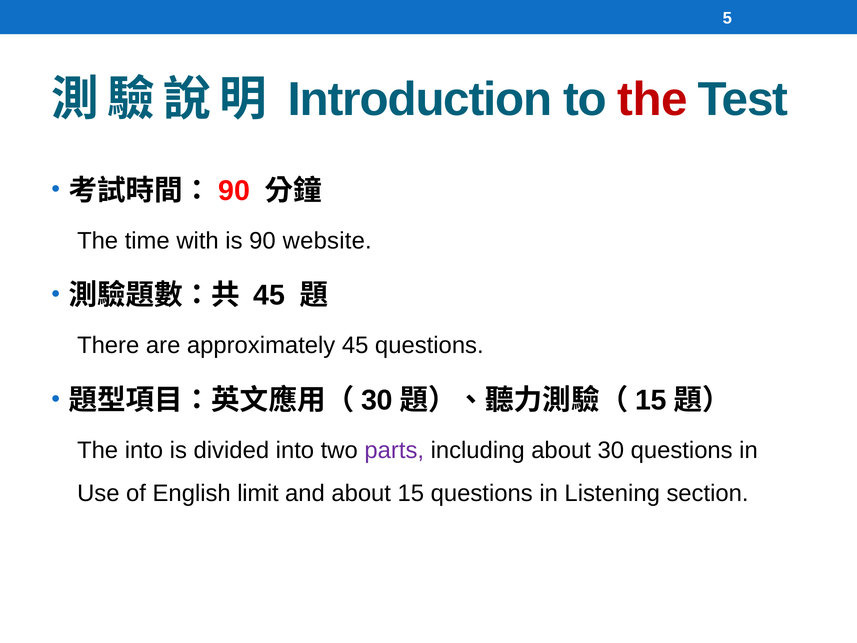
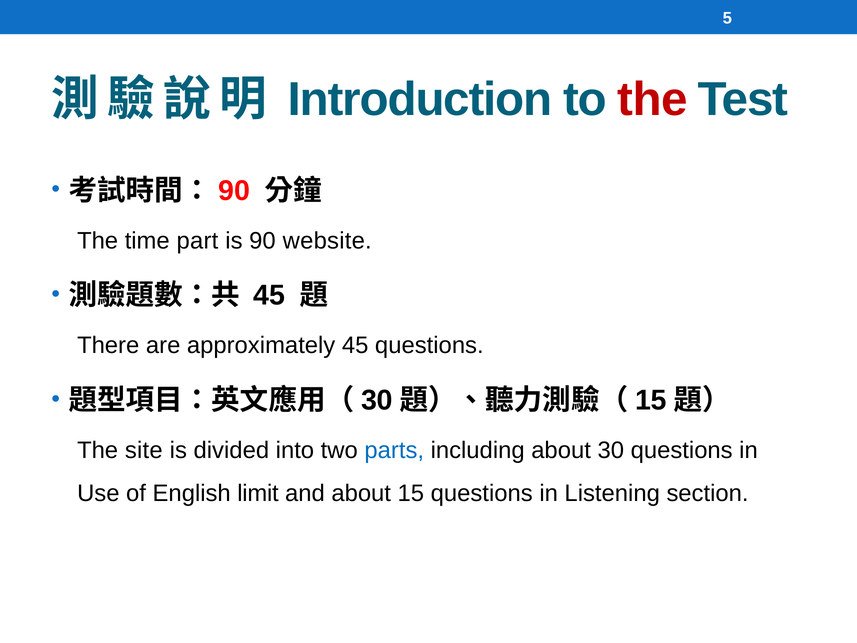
with: with -> part (197, 241)
The into: into -> site (144, 450)
parts colour: purple -> blue (394, 450)
